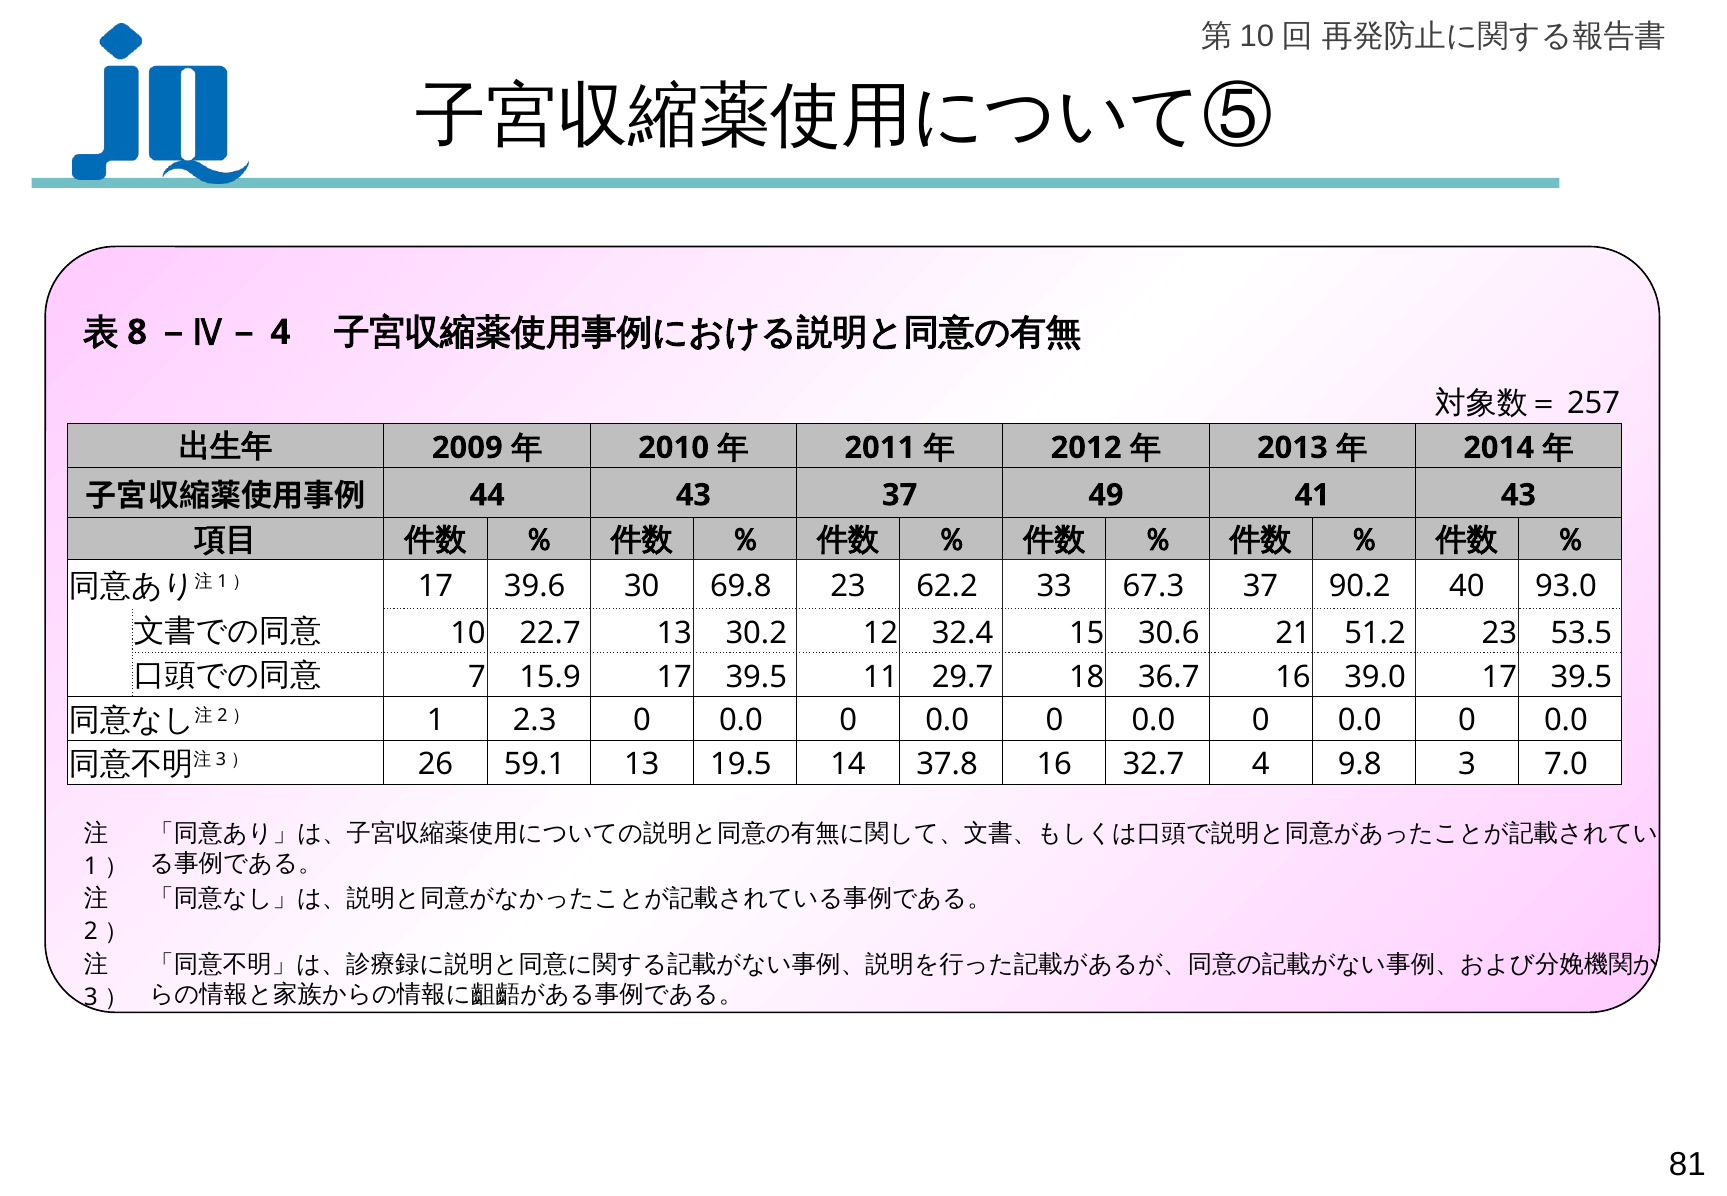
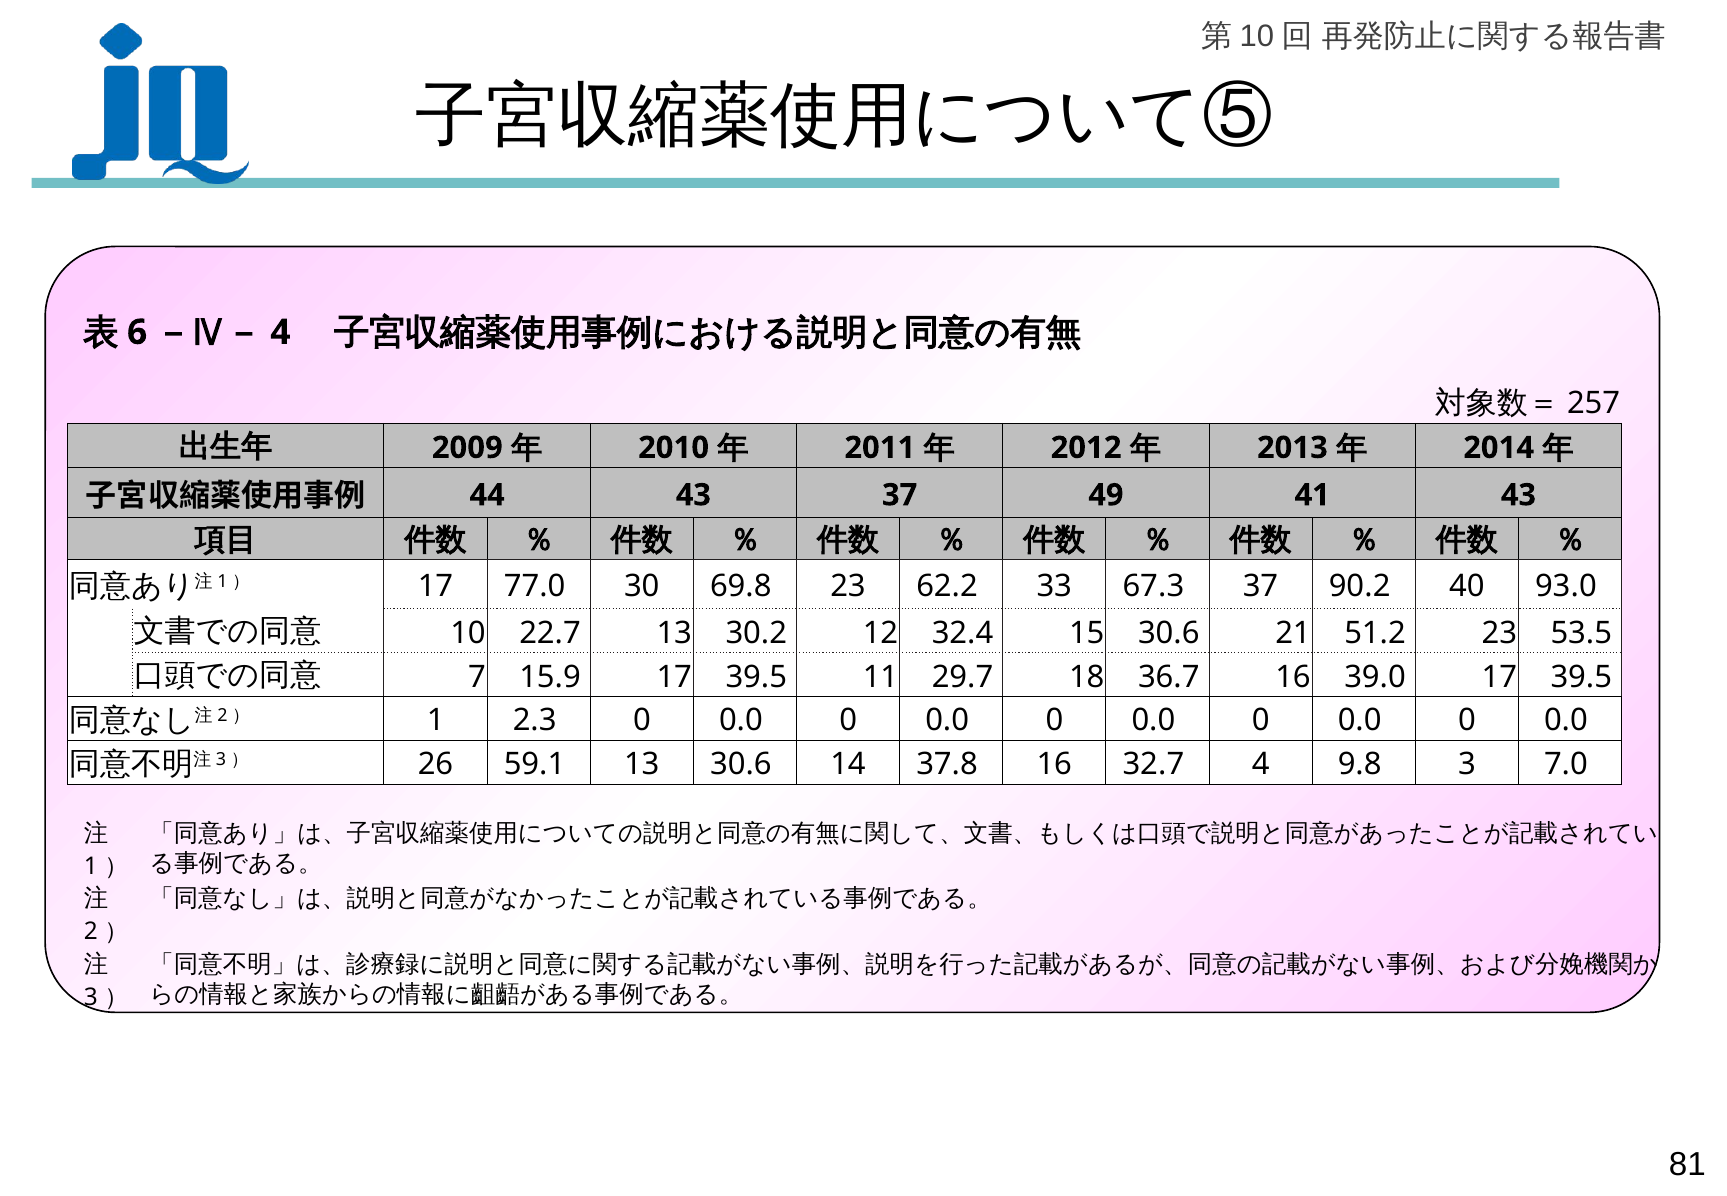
8: 8 -> 6 (137, 332)
39.6: 39.6 -> 77.0 (535, 587)
13 19.5: 19.5 -> 30.6 (741, 765)
